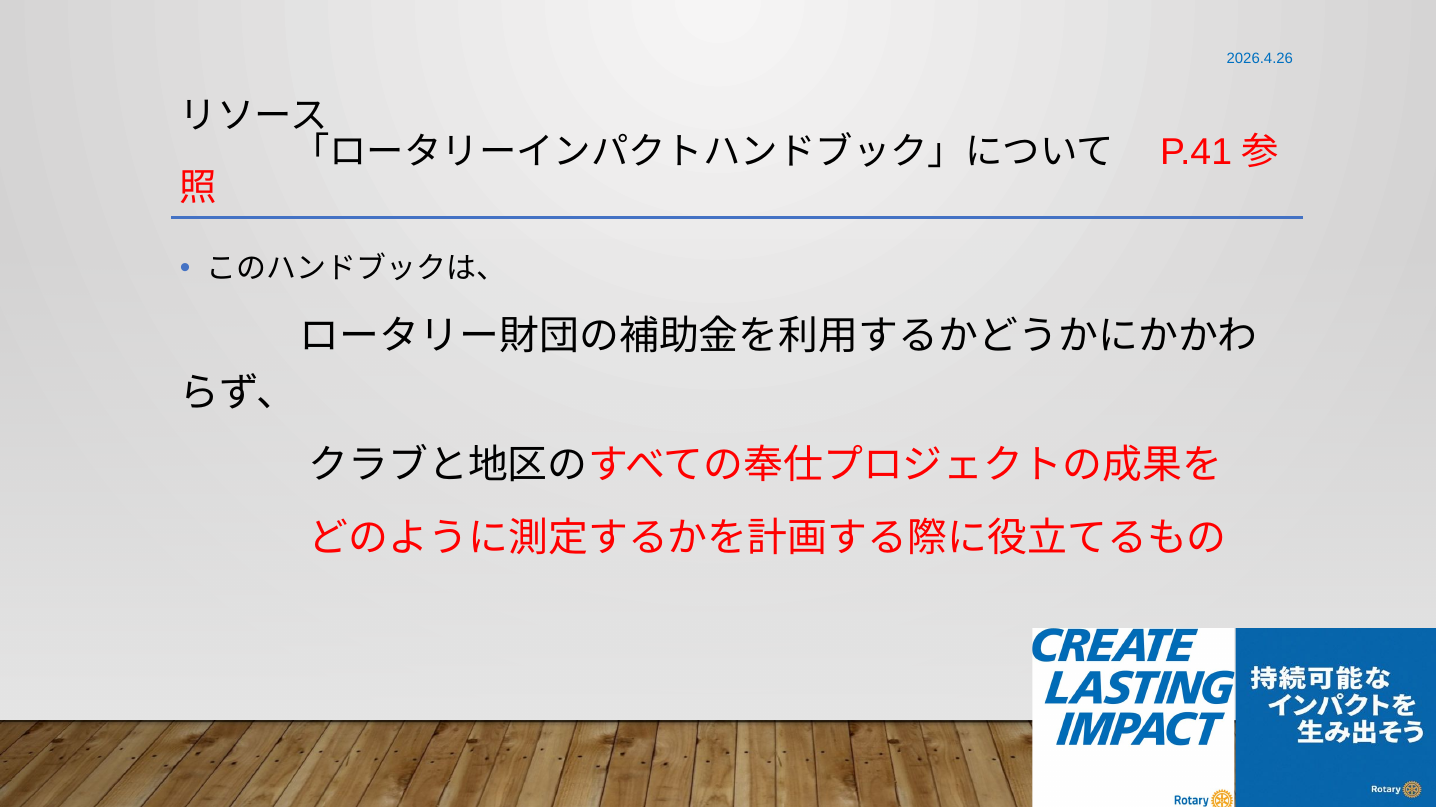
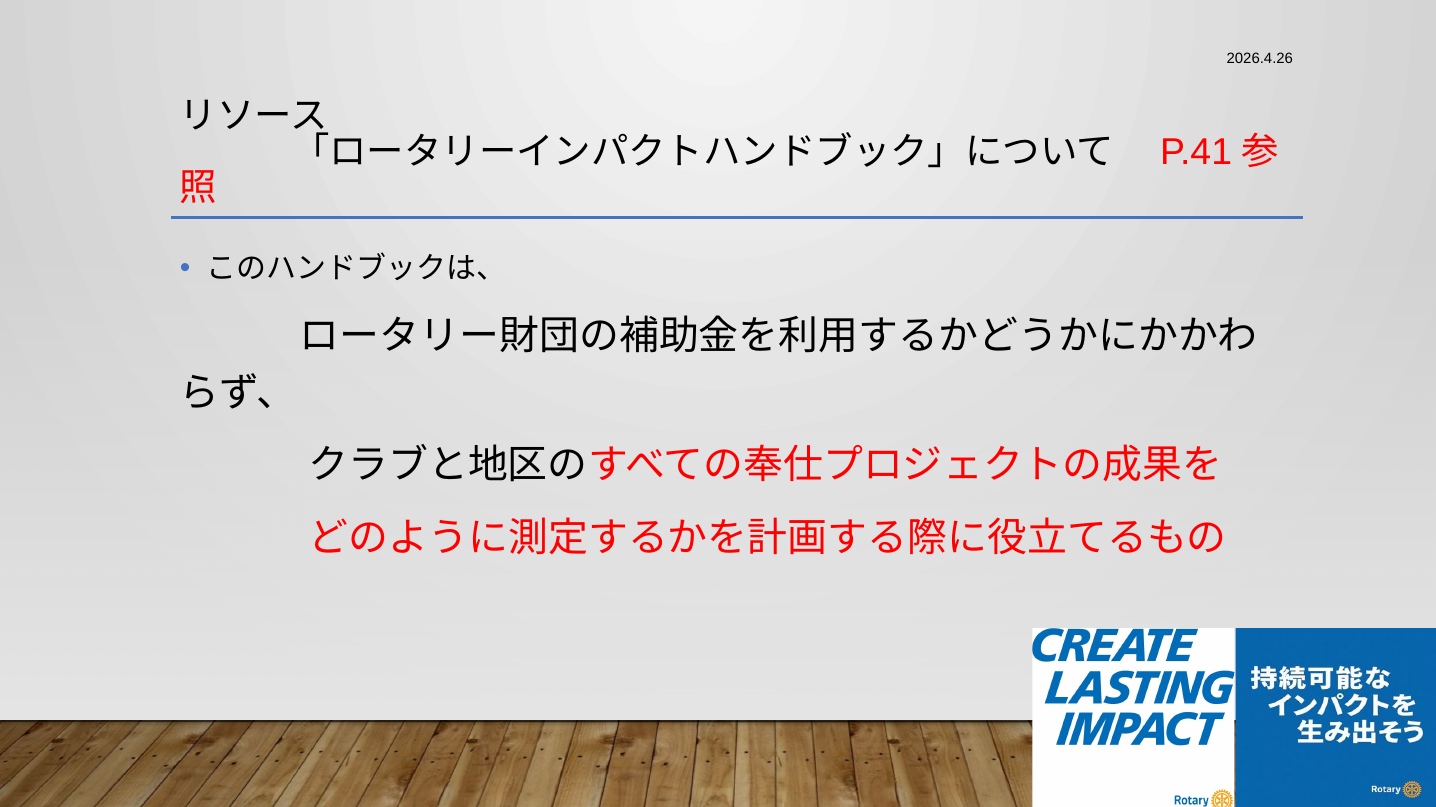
2026.4.26 colour: blue -> black (1260, 58)
